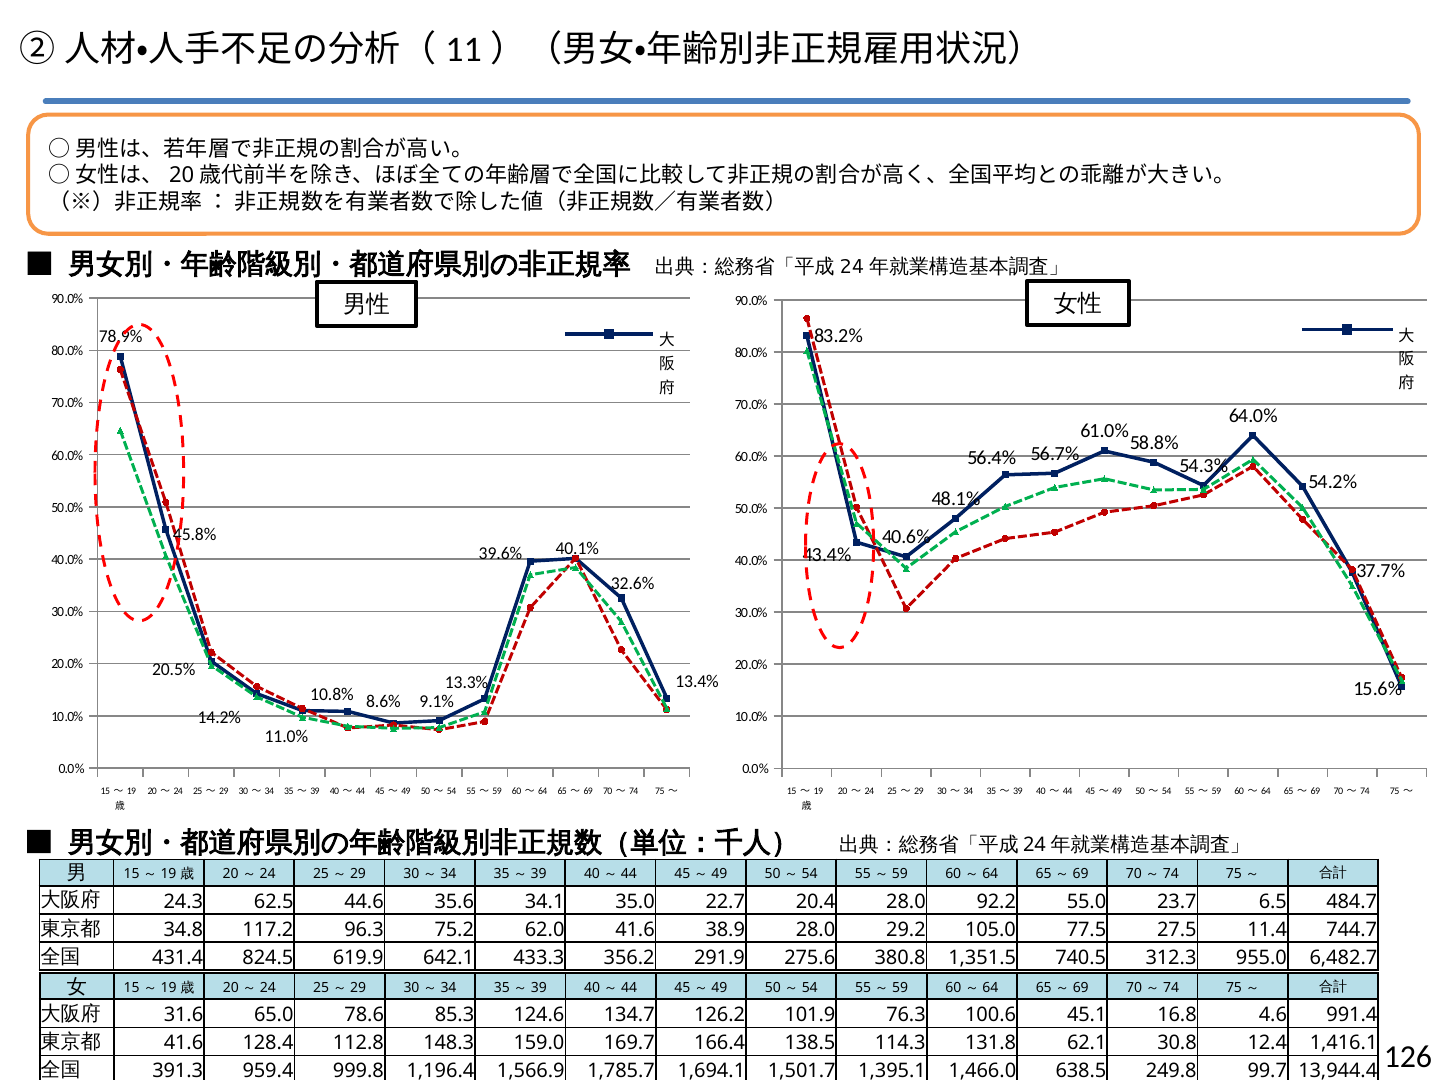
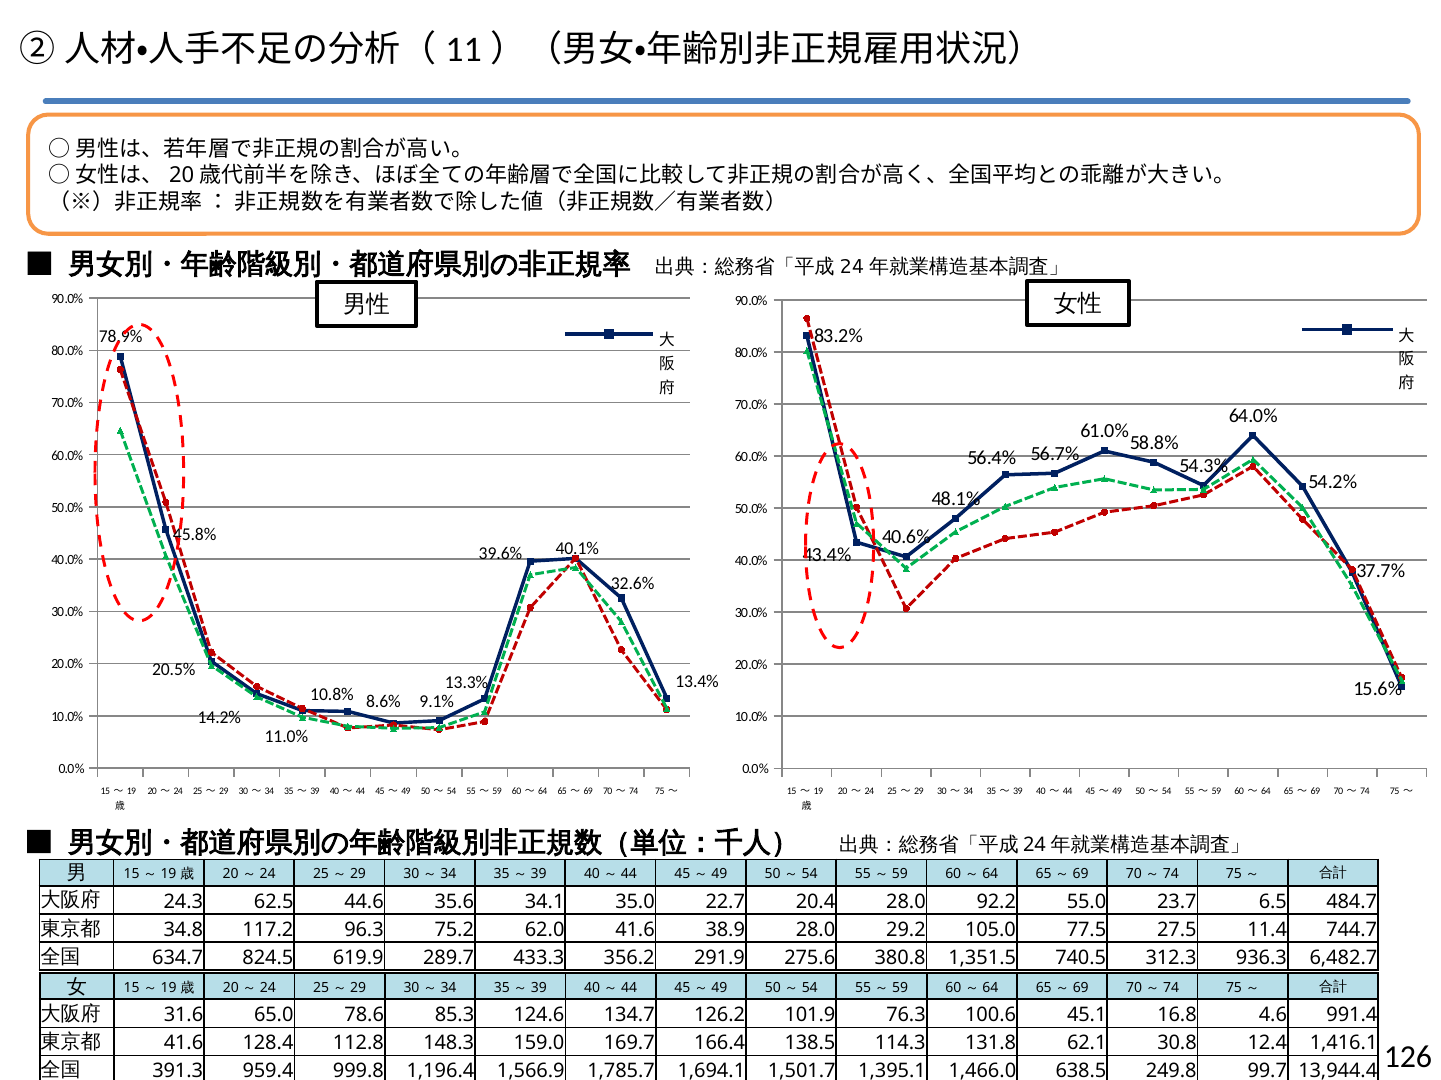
431.4: 431.4 -> 634.7 (178, 959)
642.1: 642.1 -> 289.7 (449, 959)
955.0: 955.0 -> 936.3 (1261, 959)
